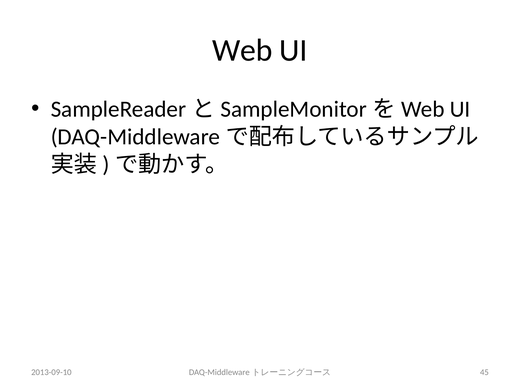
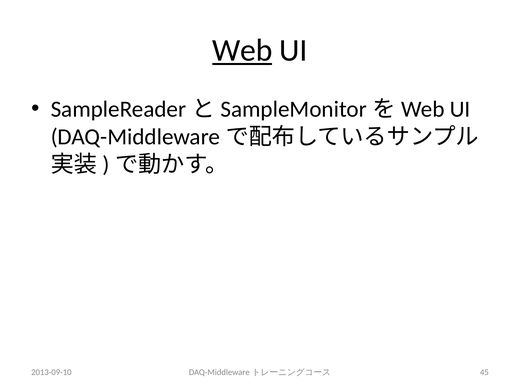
Web underline: none -> present (242, 50)
